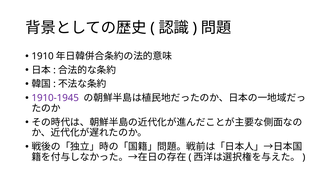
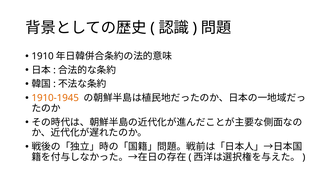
1910-1945 colour: purple -> orange (55, 98)
